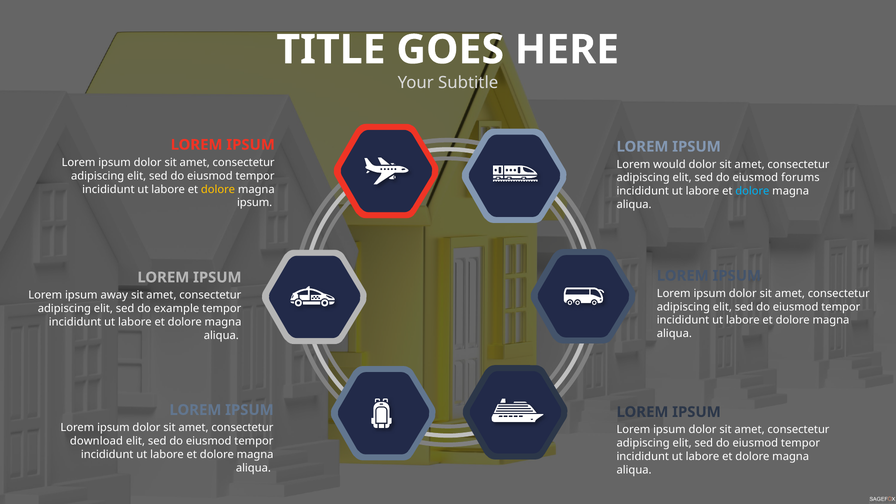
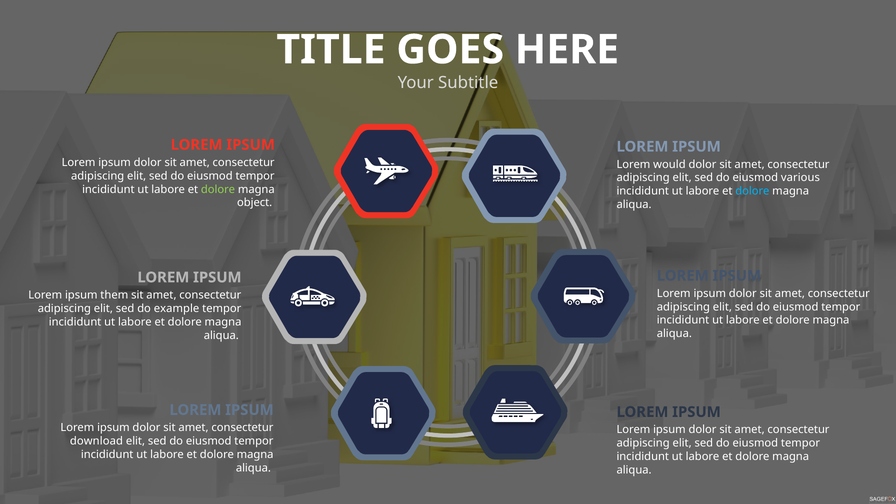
forums: forums -> various (800, 178)
dolore colour: yellow -> light green (218, 189)
ipsum: ipsum -> object (255, 203)
away: away -> them (114, 295)
